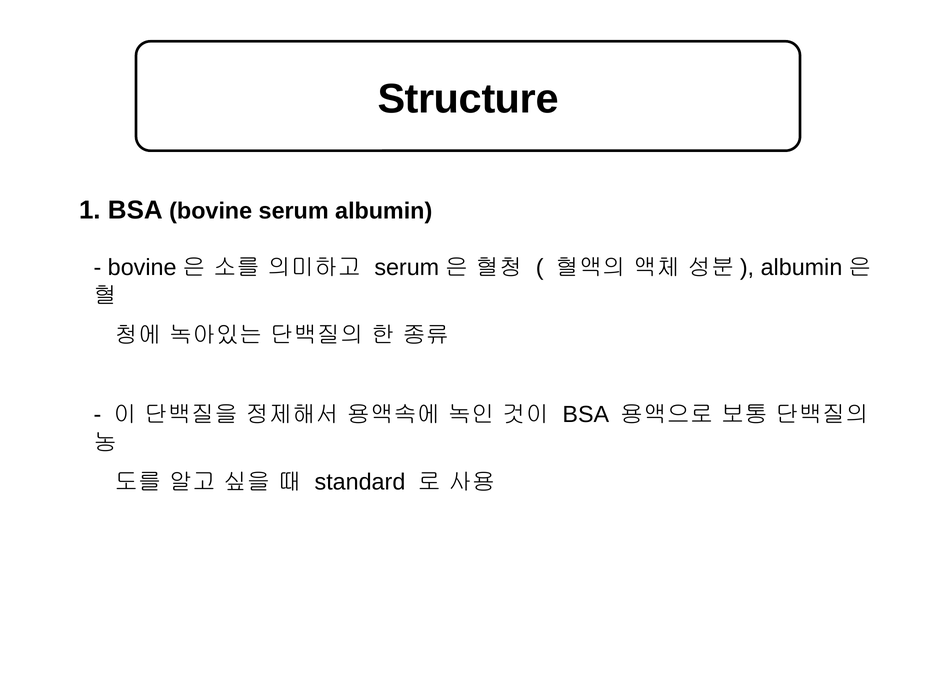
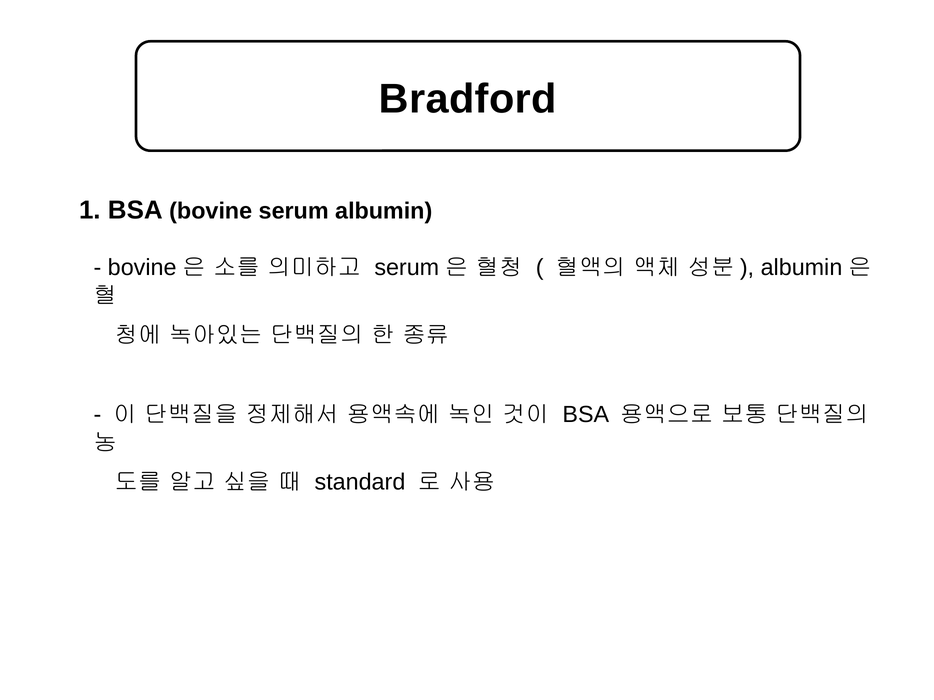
Structure: Structure -> Bradford (468, 99)
